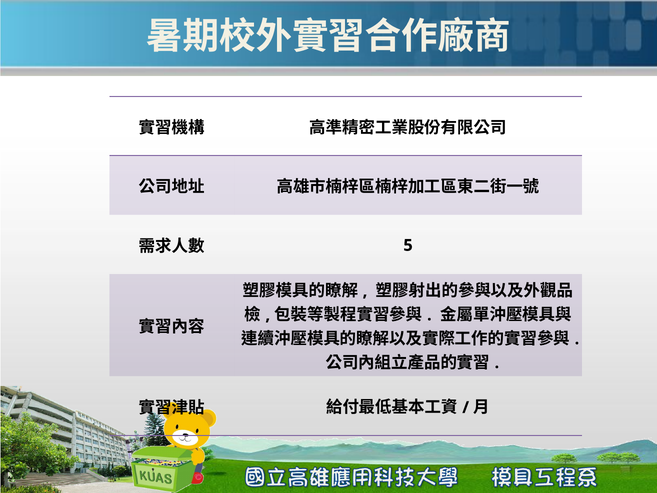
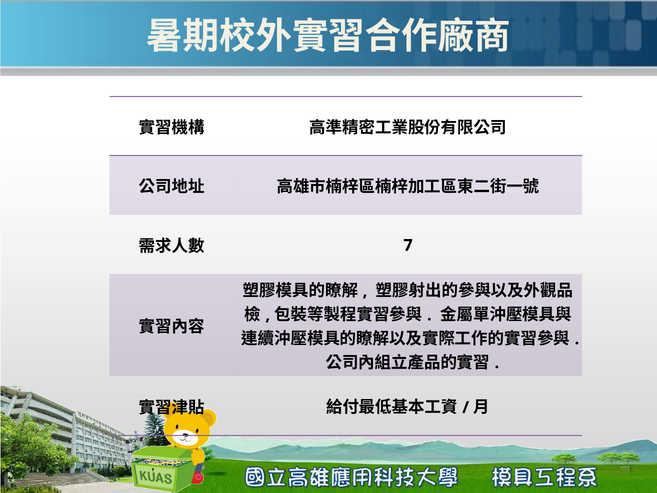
5: 5 -> 7 (408, 245)
